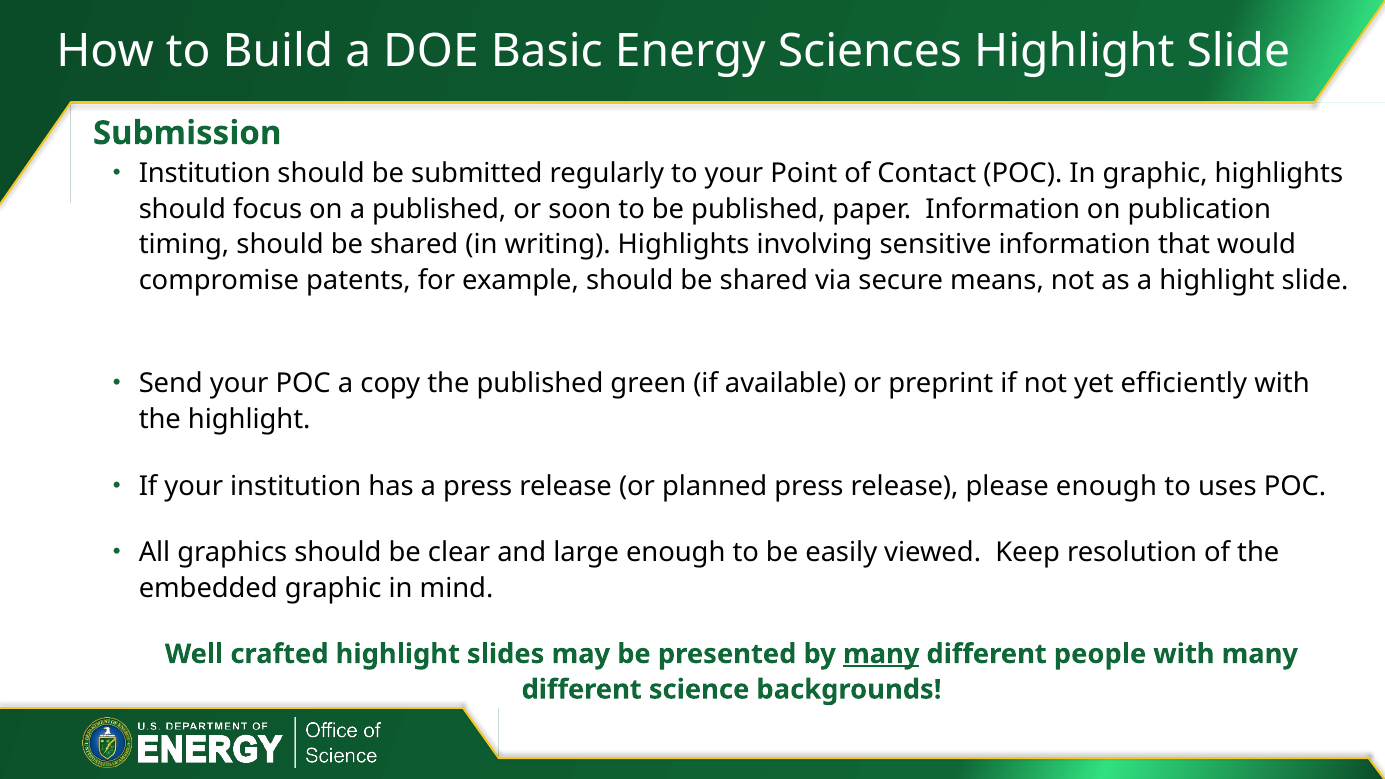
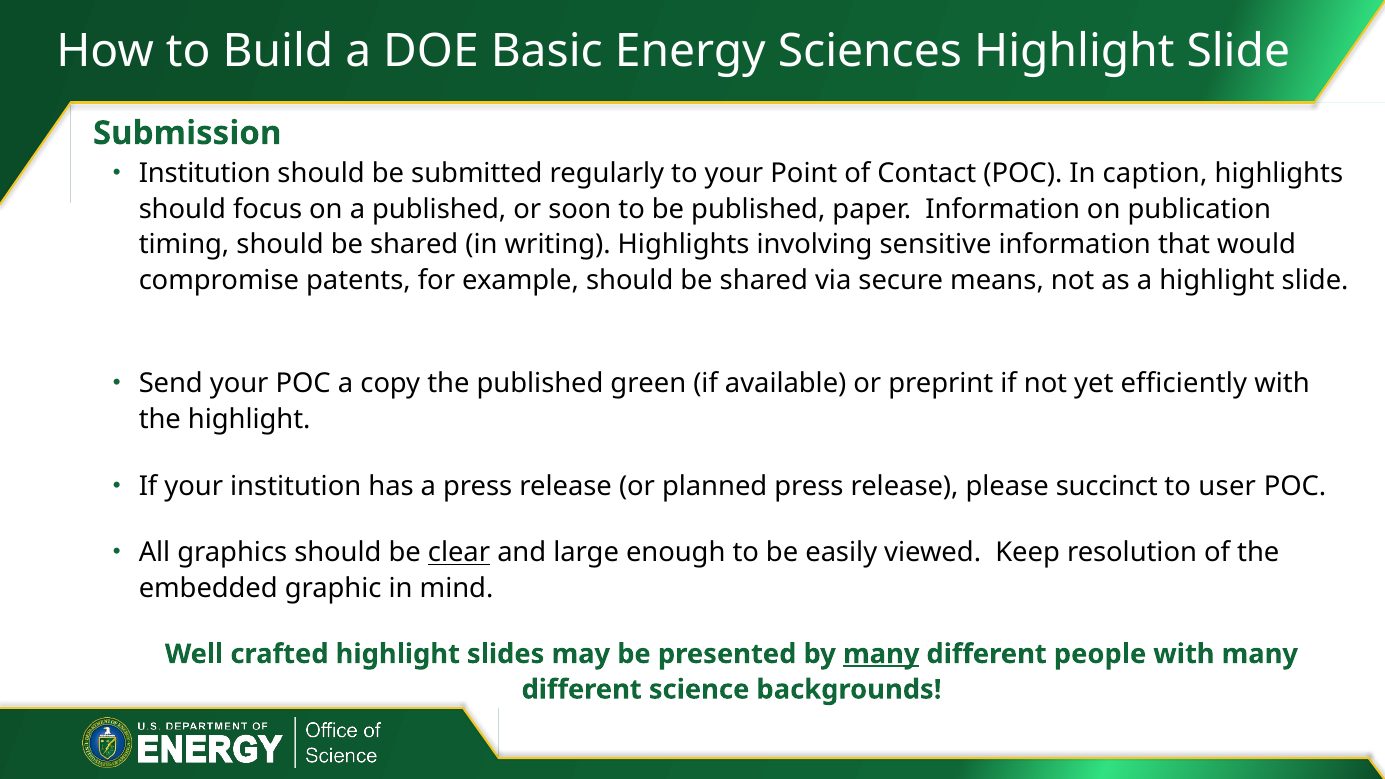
In graphic: graphic -> caption (1155, 174)
please enough: enough -> succinct (1107, 487)
uses: uses -> user (1227, 487)
clear underline: none -> present (459, 553)
